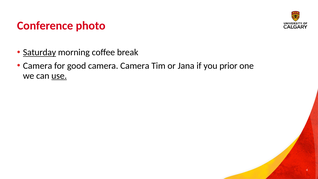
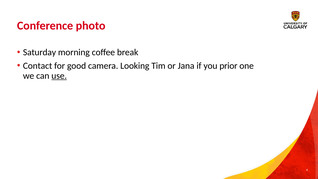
Saturday underline: present -> none (39, 52)
Camera: Camera -> Contact (38, 66)
camera Camera: Camera -> Looking (135, 66)
